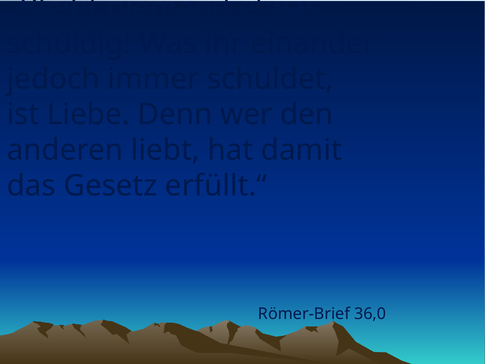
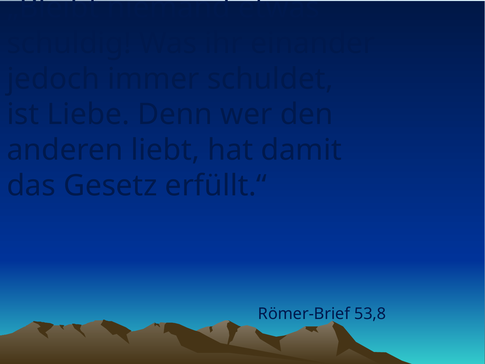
36,0: 36,0 -> 53,8 (370, 314)
